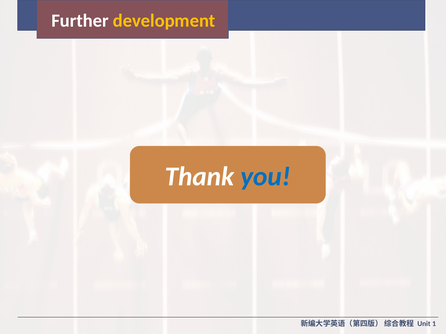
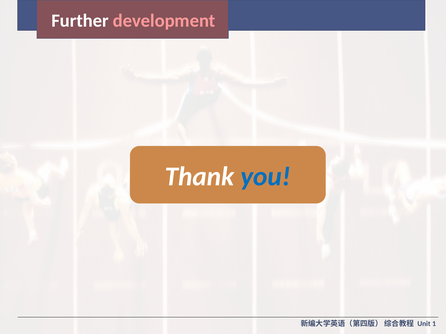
development colour: yellow -> pink (164, 21)
